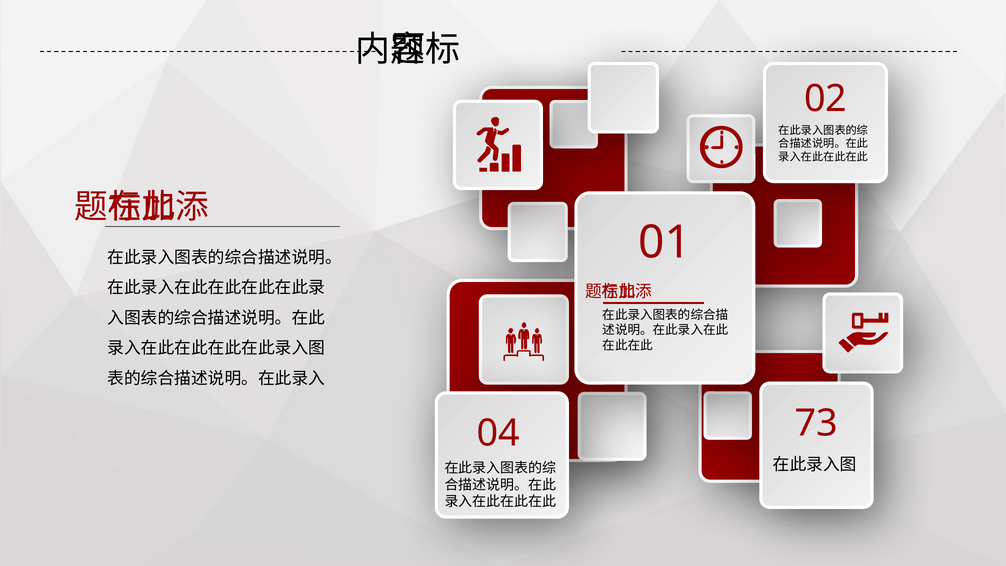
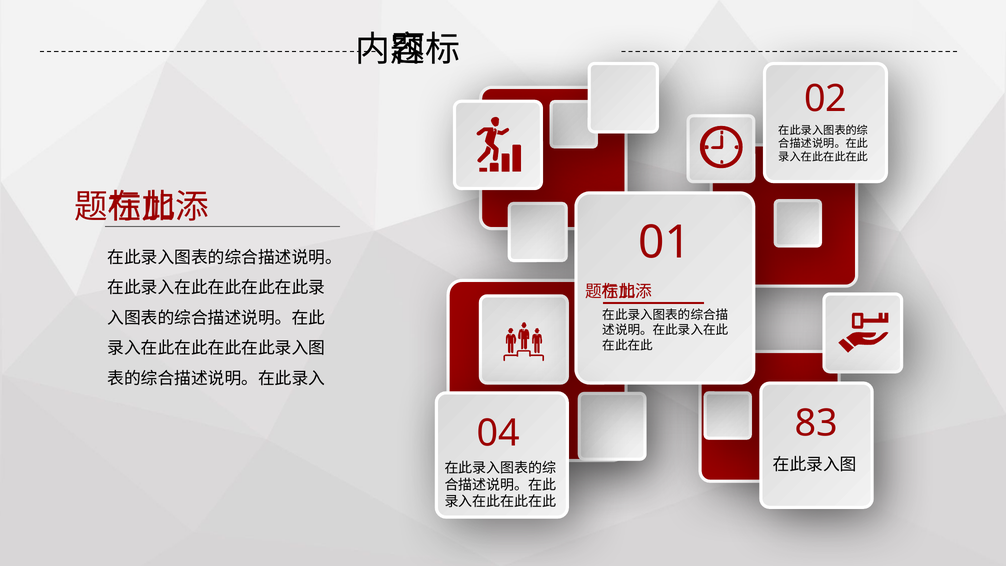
73: 73 -> 83 (816, 423)
